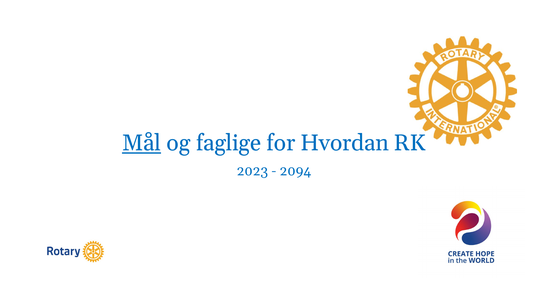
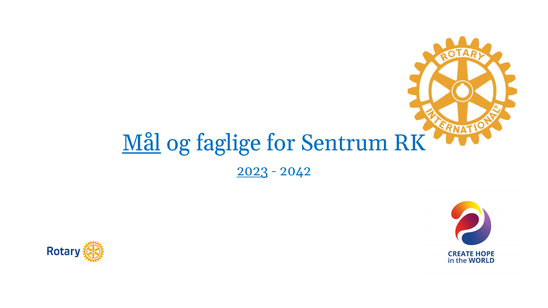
Hvordan: Hvordan -> Sentrum (345, 143)
2023 underline: none -> present (252, 171)
2094: 2094 -> 2042 (295, 171)
